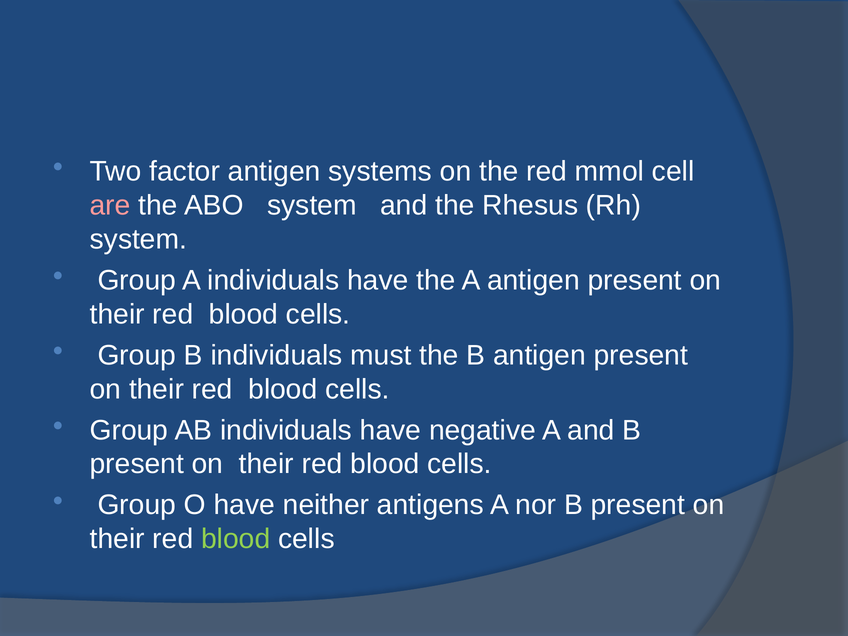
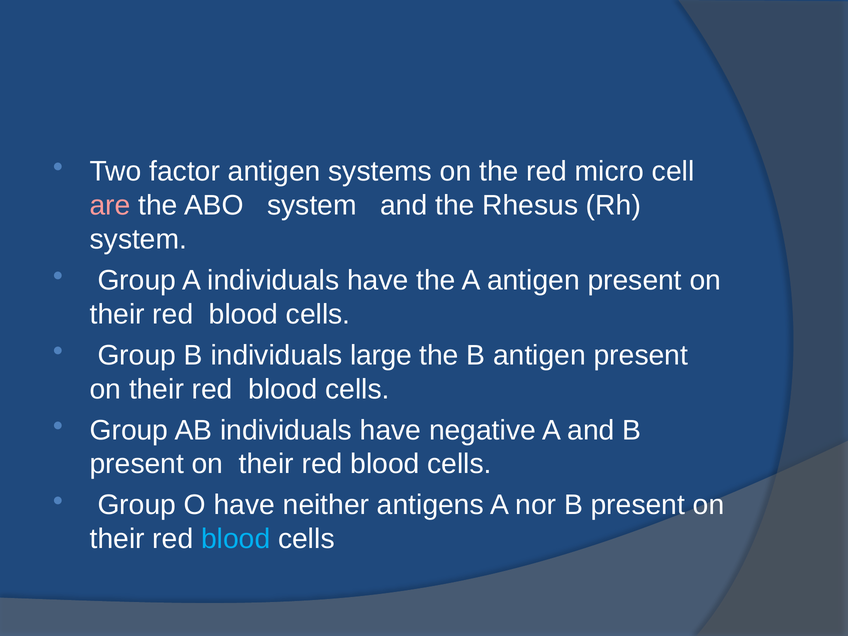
mmol: mmol -> micro (610, 172)
must: must -> large (381, 355)
blood colour: light green -> light blue (236, 539)
